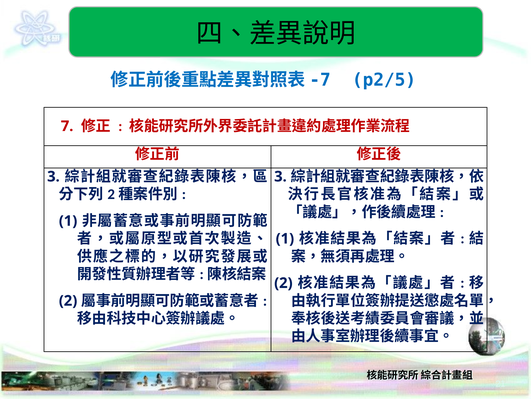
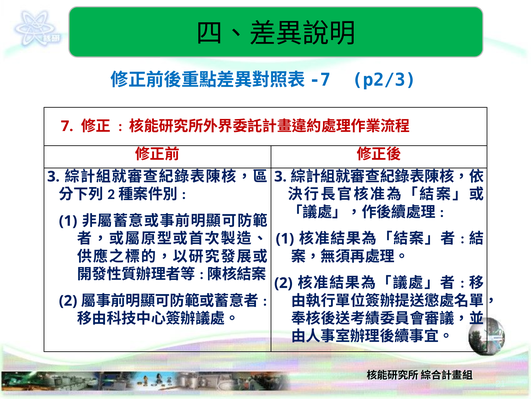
p2/5: p2/5 -> p2/3 (384, 80)
